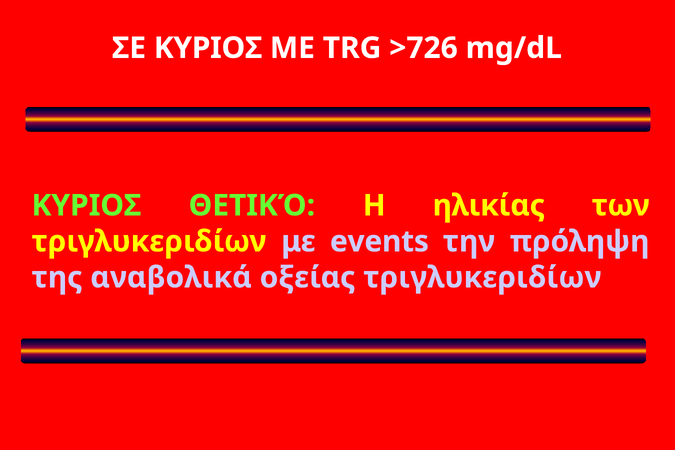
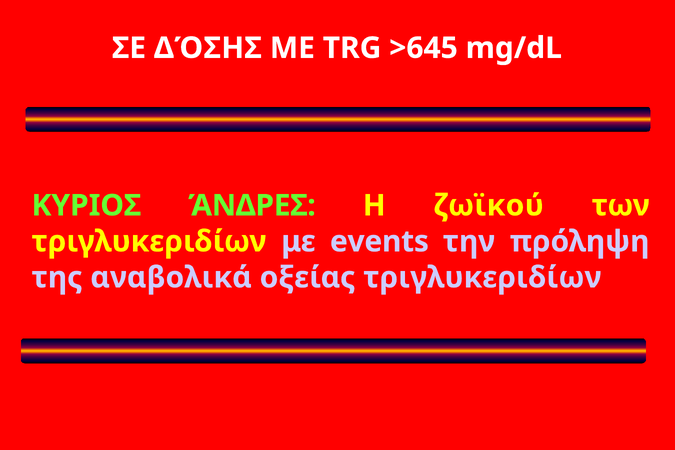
ΣΕ ΚΥΡΙΟΣ: ΚΥΡΙΟΣ -> ΔΌΣΗΣ (208, 48)
>726: >726 -> >645 (424, 48)
ΘΕΤΙΚΌ: ΘΕΤΙΚΌ -> ΆΝΔΡΕΣ (252, 206)
ηλικίας: ηλικίας -> ζωϊκού (489, 206)
